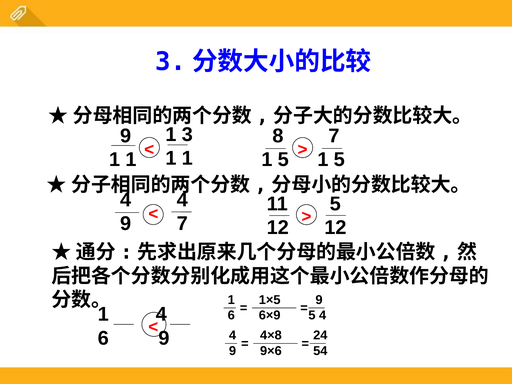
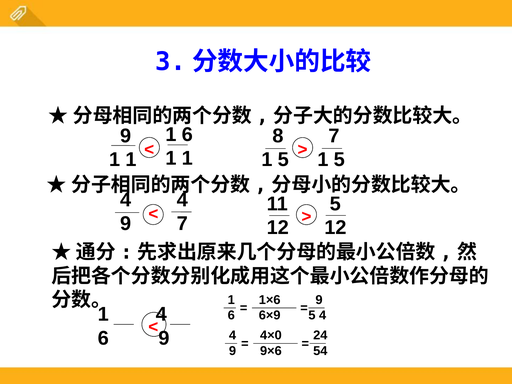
3: 3 -> 6 (187, 134)
1×5: 1×5 -> 1×6 (270, 300)
4×8: 4×8 -> 4×0 (271, 335)
